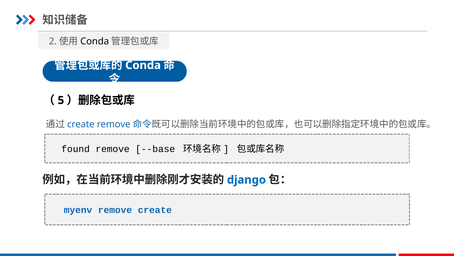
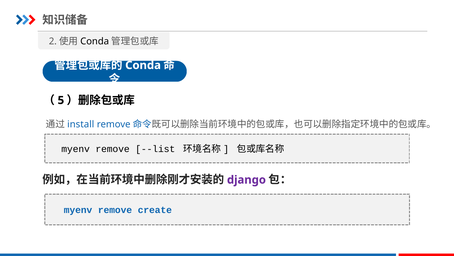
create: create -> install (81, 124)
found: found -> myenv (76, 149)
--base: --base -> --list (155, 149)
django colour: blue -> purple (246, 179)
